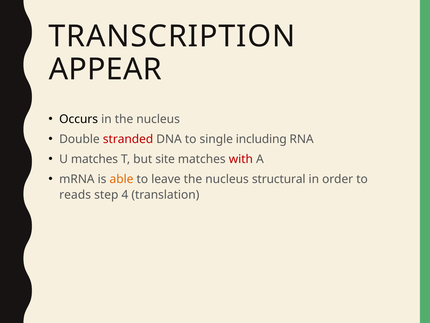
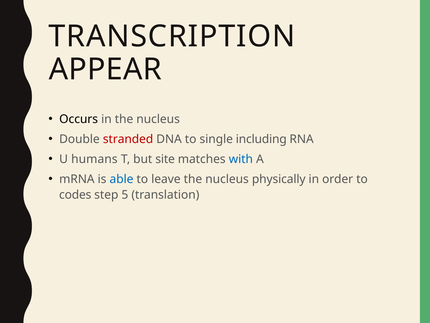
U matches: matches -> humans (94, 159)
with colour: red -> blue (241, 159)
able colour: orange -> blue (122, 179)
structural: structural -> physically (279, 179)
reads: reads -> codes (75, 195)
4: 4 -> 5 (125, 195)
